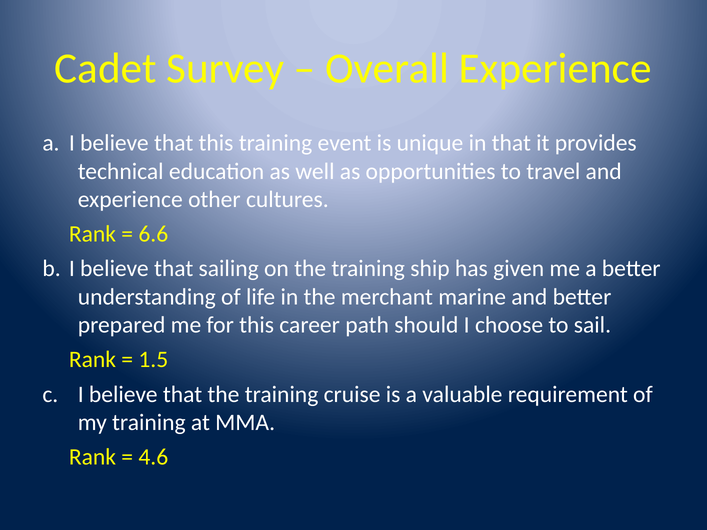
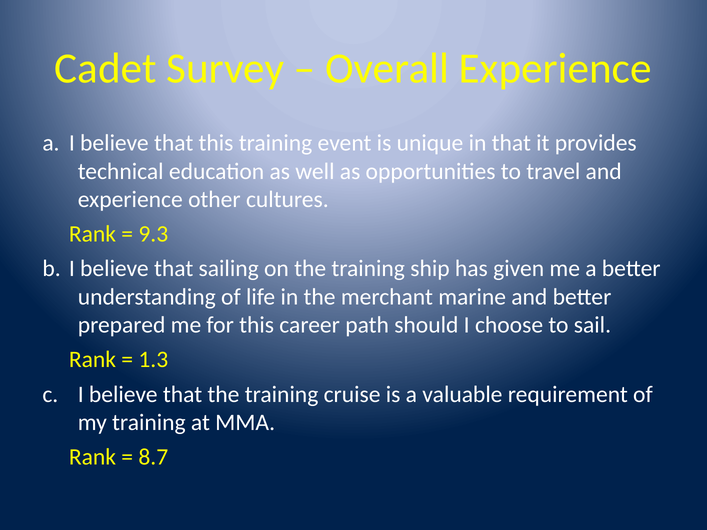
6.6: 6.6 -> 9.3 (153, 234)
1.5: 1.5 -> 1.3 (153, 360)
4.6: 4.6 -> 8.7 (153, 457)
